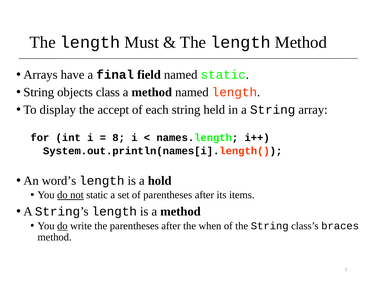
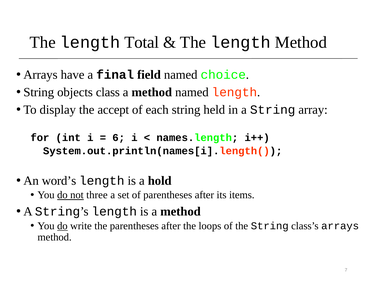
Must: Must -> Total (142, 42)
named static: static -> choice (223, 75)
8: 8 -> 6 (119, 138)
not static: static -> three (97, 195)
when: when -> loops (210, 226)
class’s braces: braces -> arrays (340, 226)
